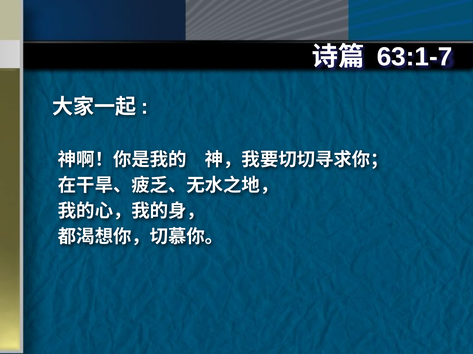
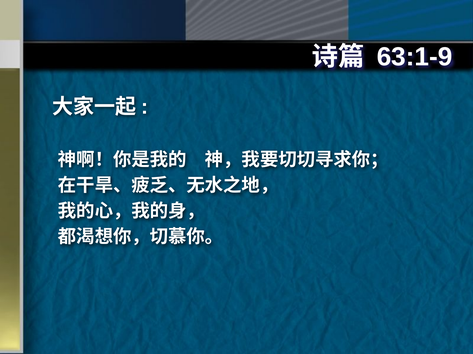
63:1-7: 63:1-7 -> 63:1-9 (415, 57)
